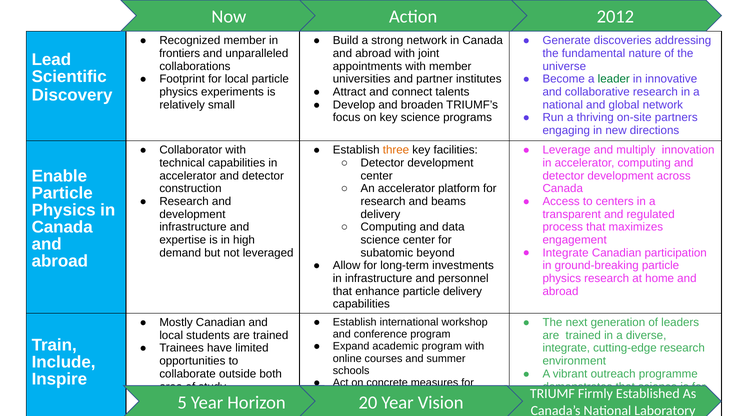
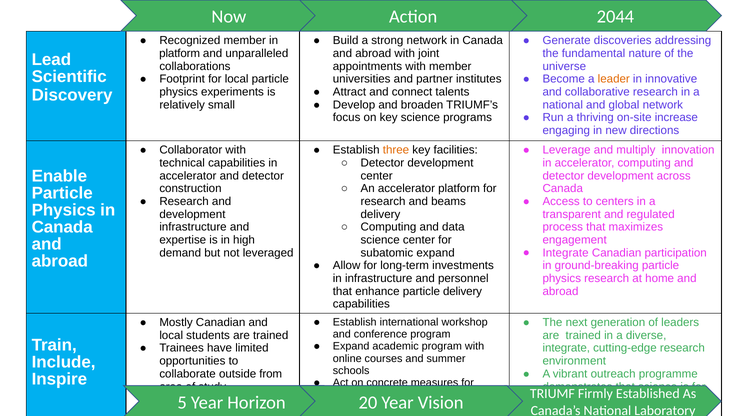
2012: 2012 -> 2044 (615, 17)
frontiers: frontiers -> platform (180, 53)
leader colour: green -> orange (614, 79)
on-site partners: partners -> increase (676, 118)
subatomic beyond: beyond -> expand (436, 253)
both: both -> from (271, 374)
